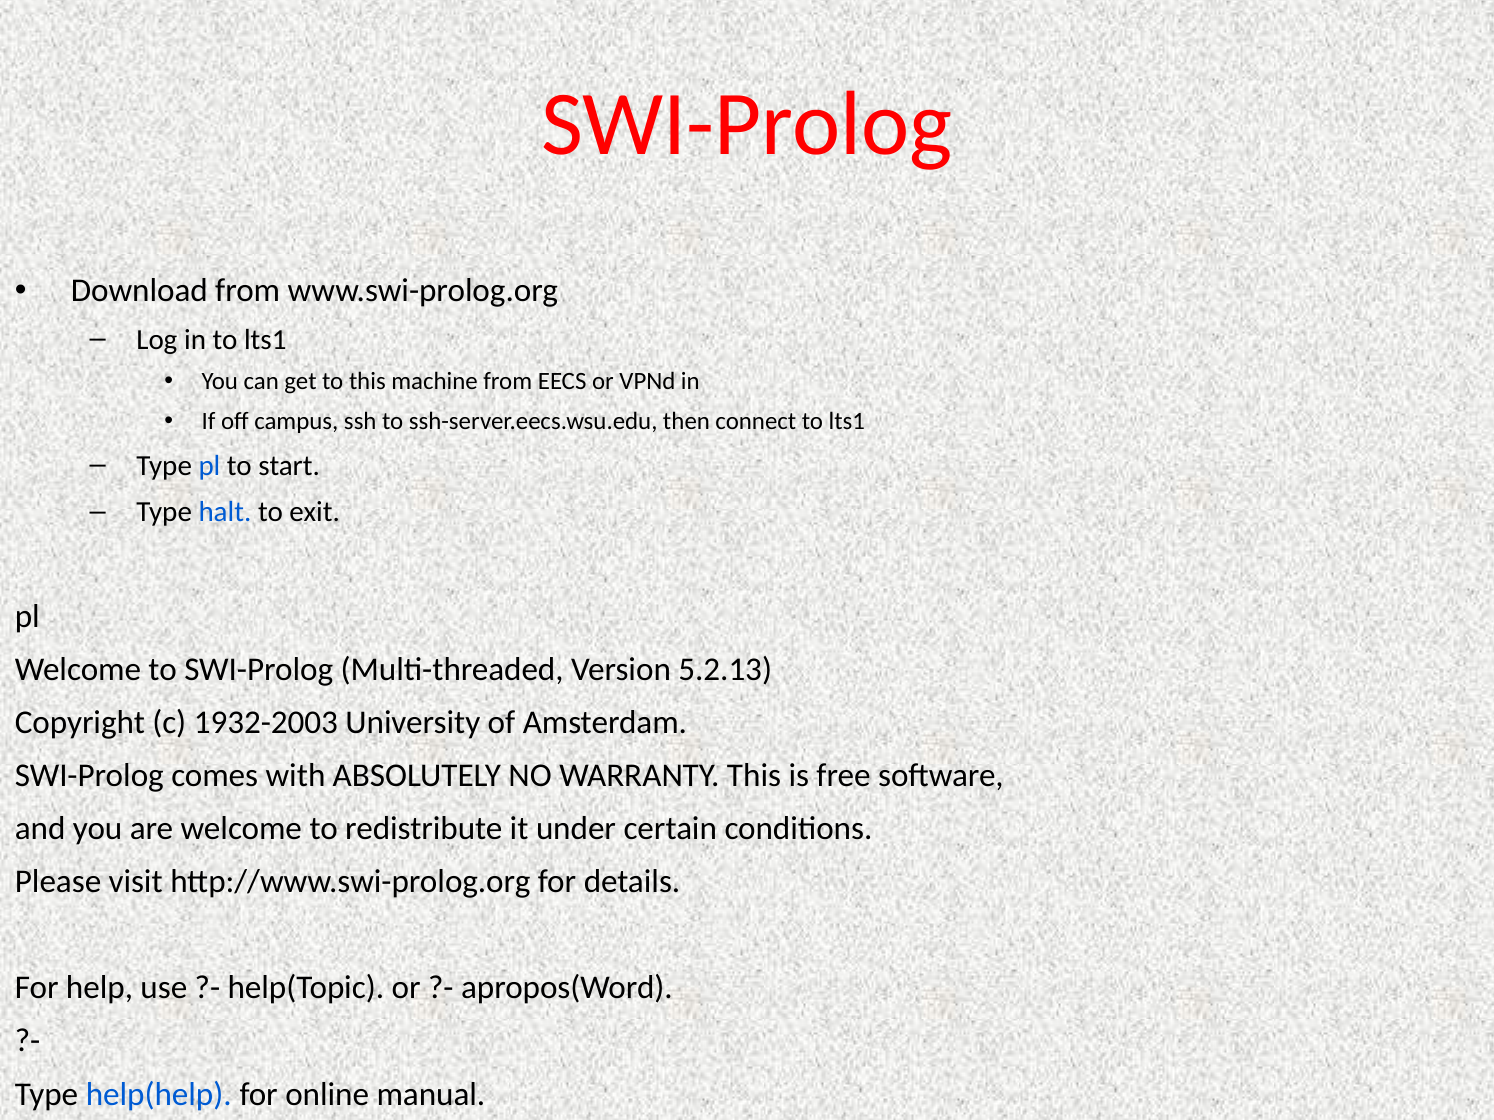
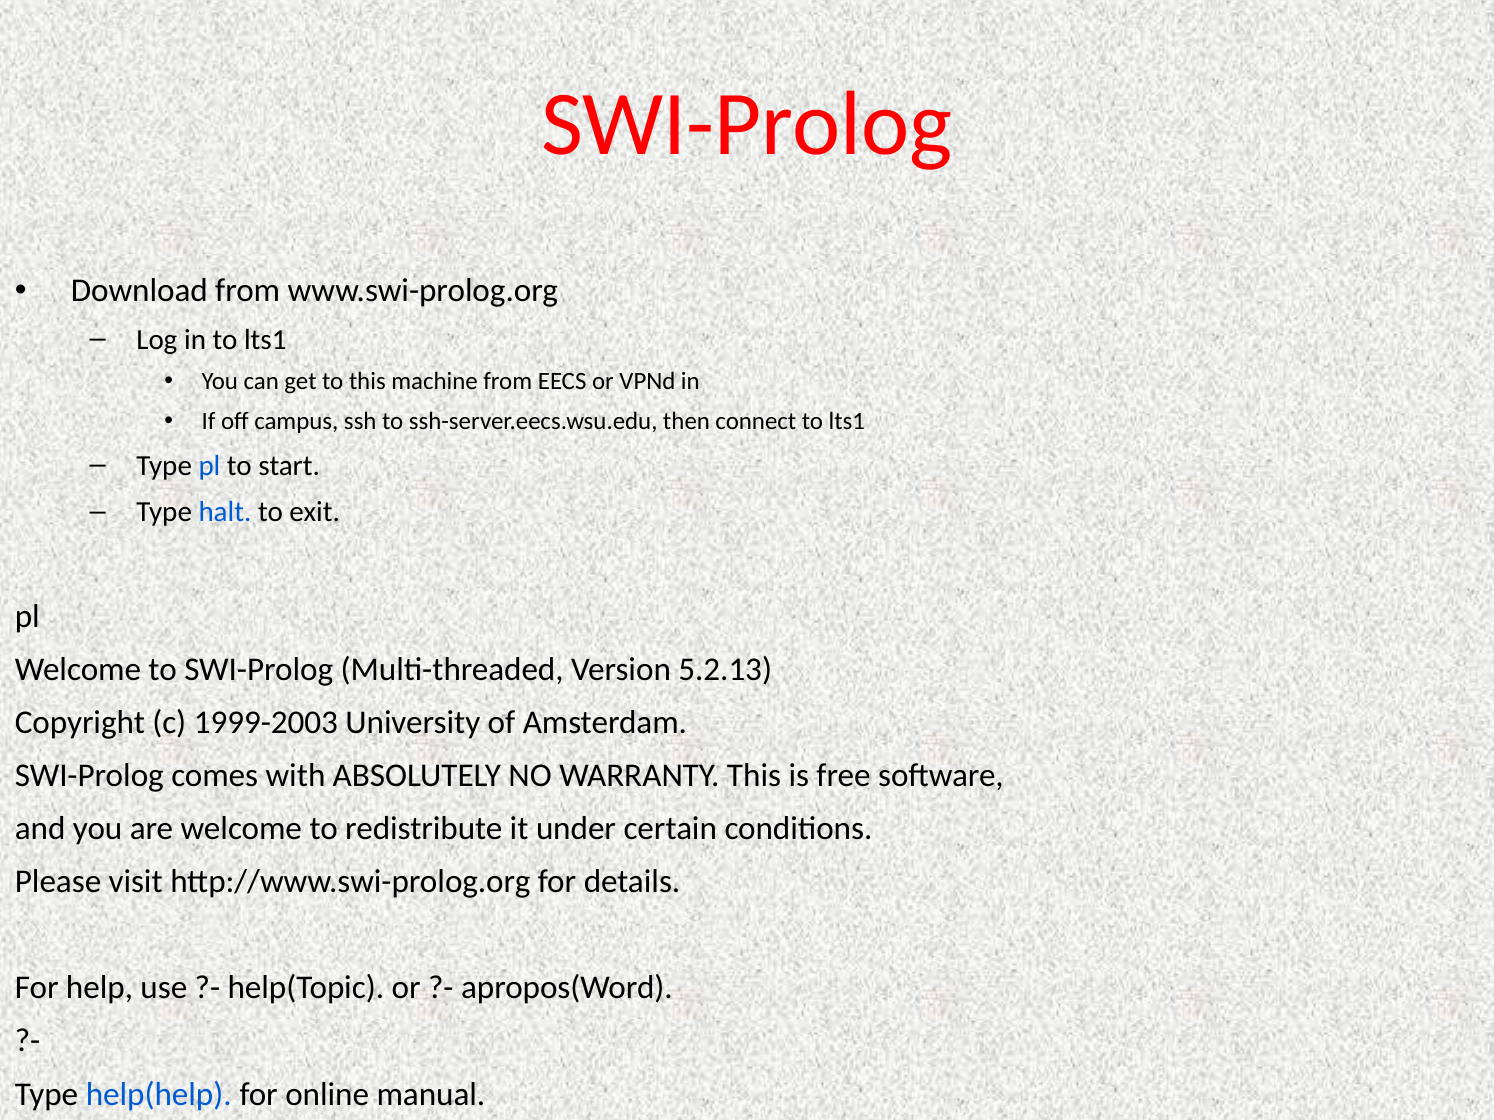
1932-2003: 1932-2003 -> 1999-2003 (266, 723)
